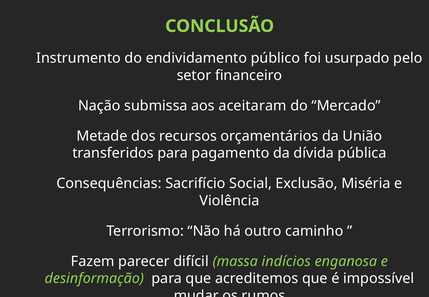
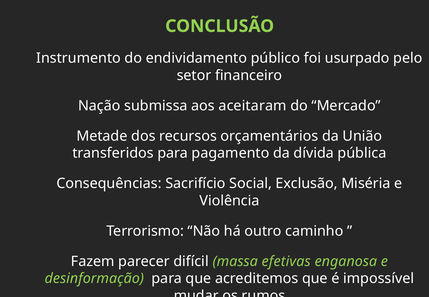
indícios: indícios -> efetivas (286, 261)
